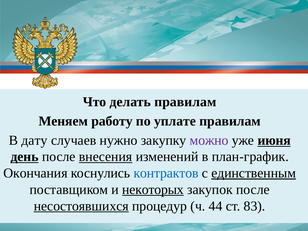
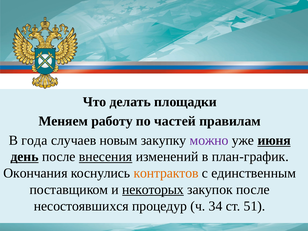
делать правилам: правилам -> площадки (185, 102)
уплате: уплате -> частей (175, 121)
дату: дату -> года (34, 140)
нужно: нужно -> новым (119, 140)
контрактов colour: blue -> orange (166, 173)
единственным underline: present -> none (254, 173)
несостоявшихся underline: present -> none (81, 206)
44: 44 -> 34 (216, 206)
83: 83 -> 51 (255, 206)
